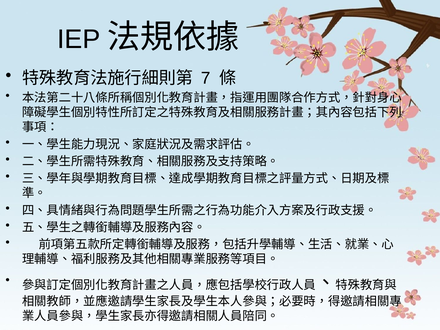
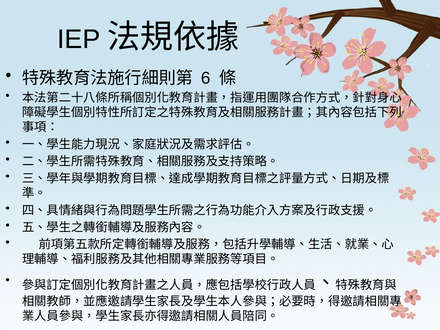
7: 7 -> 6 (206, 78)
